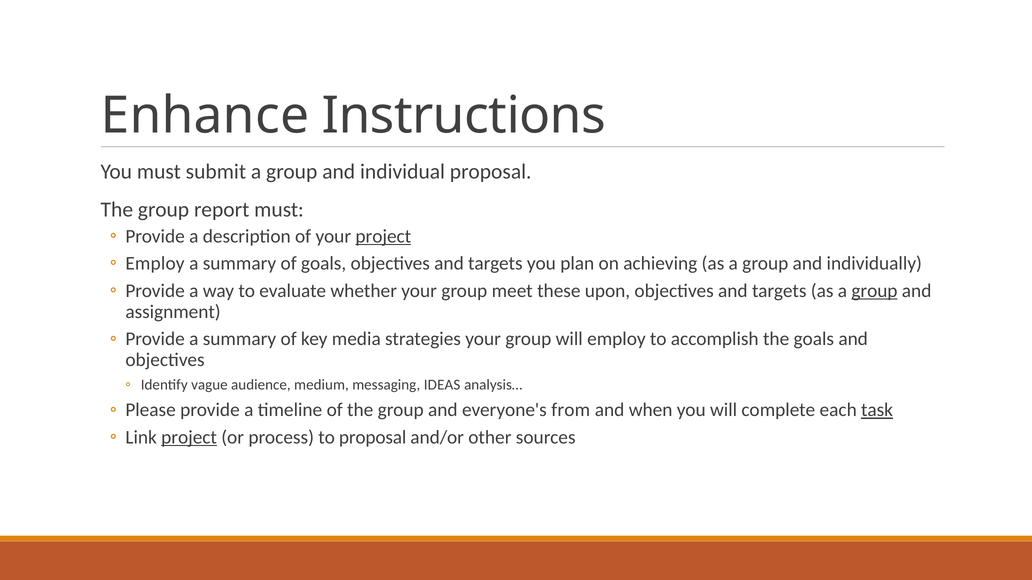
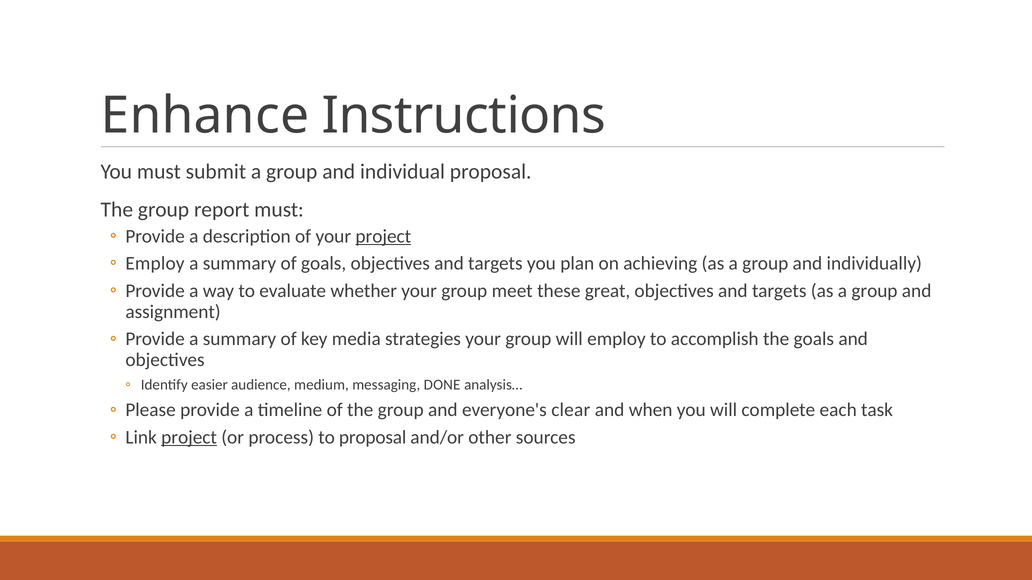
upon: upon -> great (608, 291)
group underline: present -> none (874, 291)
vague: vague -> easier (209, 385)
IDEAS: IDEAS -> DONE (442, 385)
from: from -> clear (571, 410)
task underline: present -> none (877, 410)
